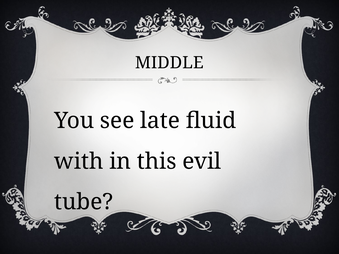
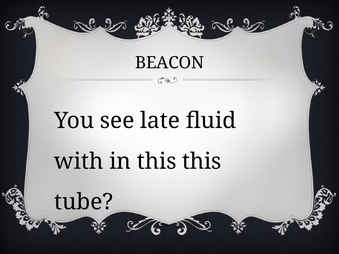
MIDDLE: MIDDLE -> BEACON (170, 63)
this evil: evil -> this (202, 161)
